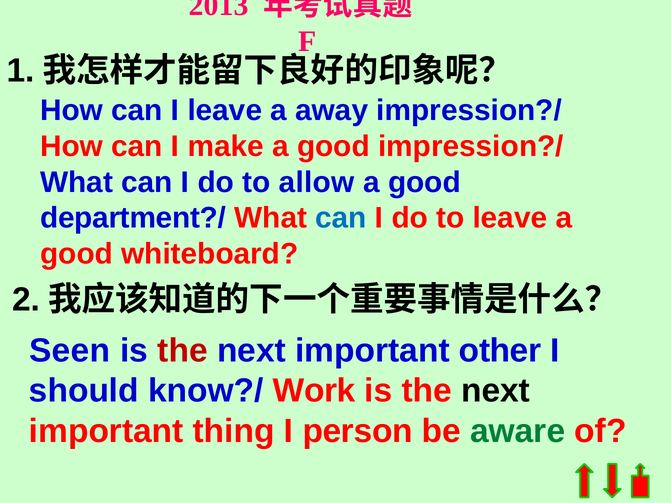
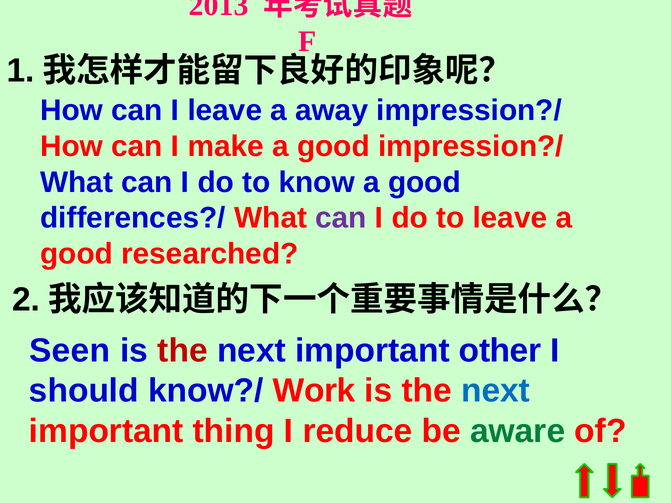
allow: allow -> know (317, 182)
department?/: department?/ -> differences?/ (133, 218)
can colour: blue -> purple (341, 218)
whiteboard: whiteboard -> researched (210, 254)
next colour: black -> blue (496, 391)
person: person -> reduce (357, 431)
